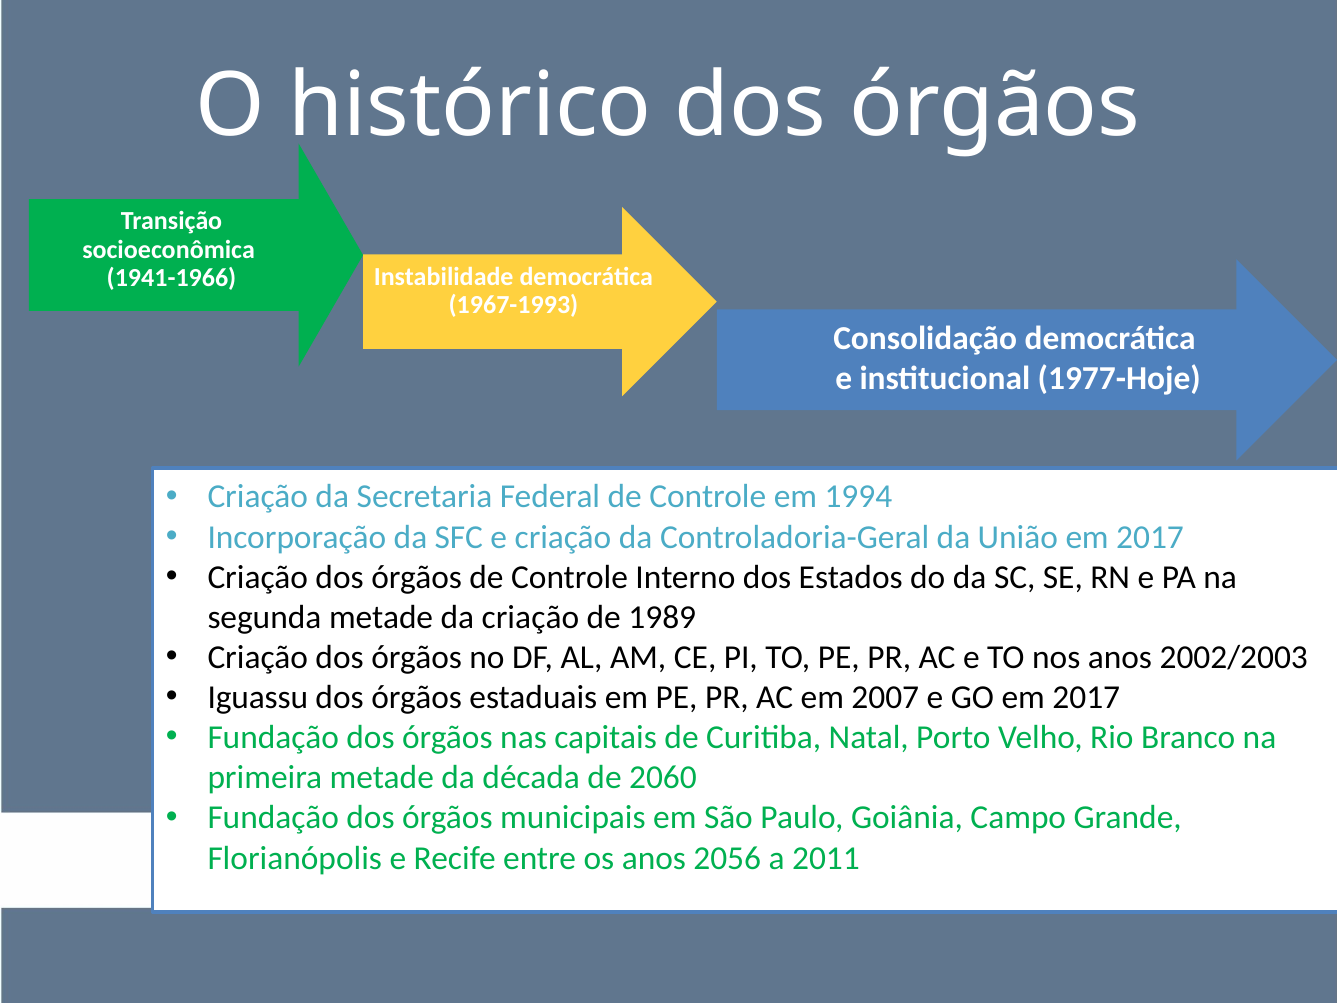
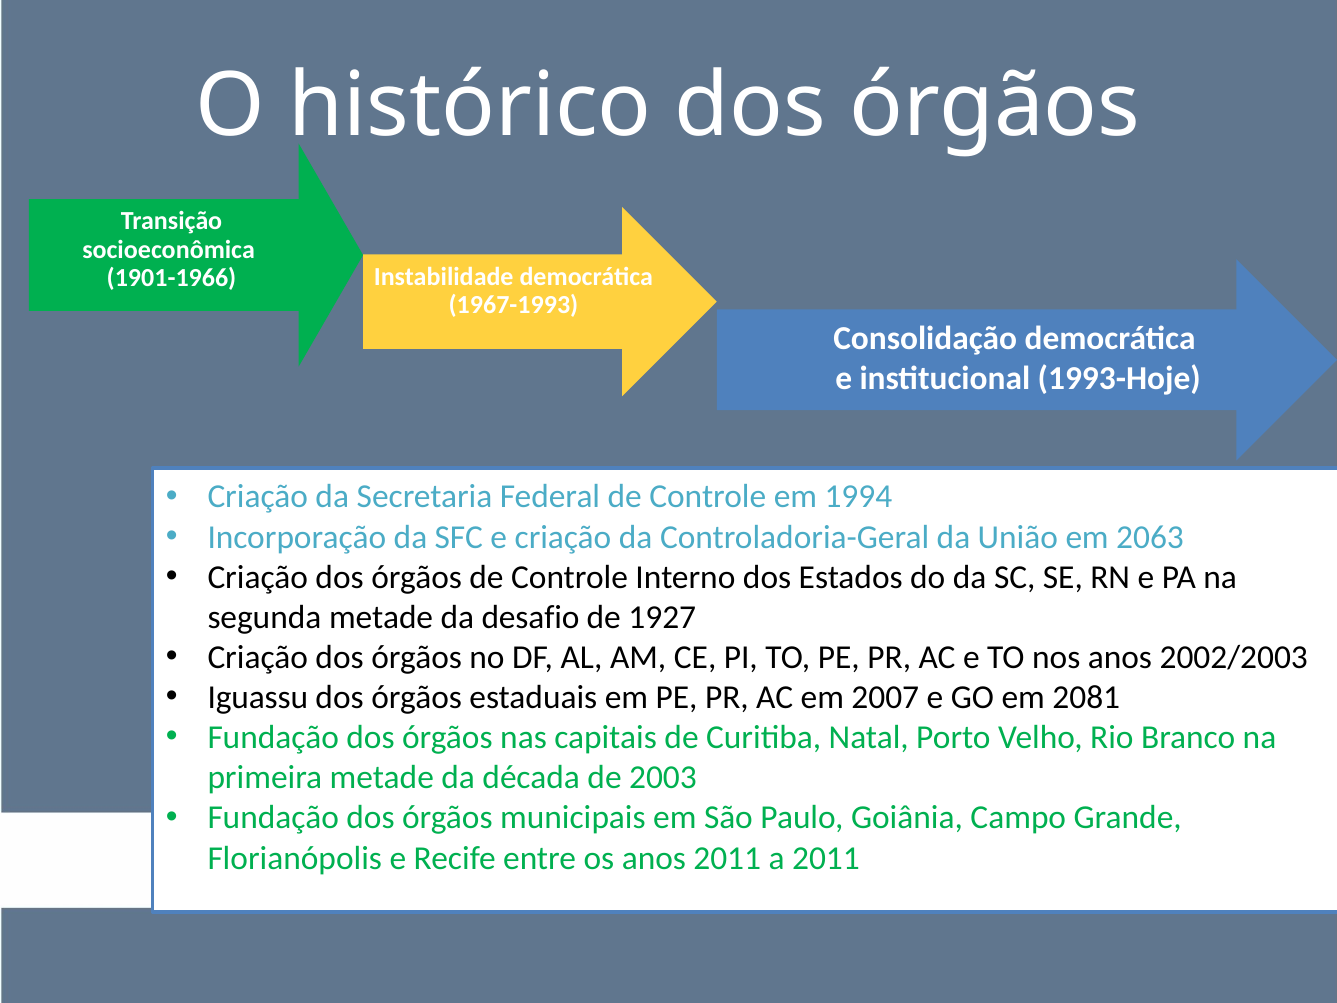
1941-1966: 1941-1966 -> 1901-1966 (172, 278)
1977-Hoje: 1977-Hoje -> 1993-Hoje (1119, 379)
União em 2017: 2017 -> 2063 (1150, 537)
da criação: criação -> desafio (531, 617)
1989: 1989 -> 1927 (662, 617)
GO em 2017: 2017 -> 2081 (1086, 697)
2060: 2060 -> 2003 (663, 778)
anos 2056: 2056 -> 2011 (727, 858)
